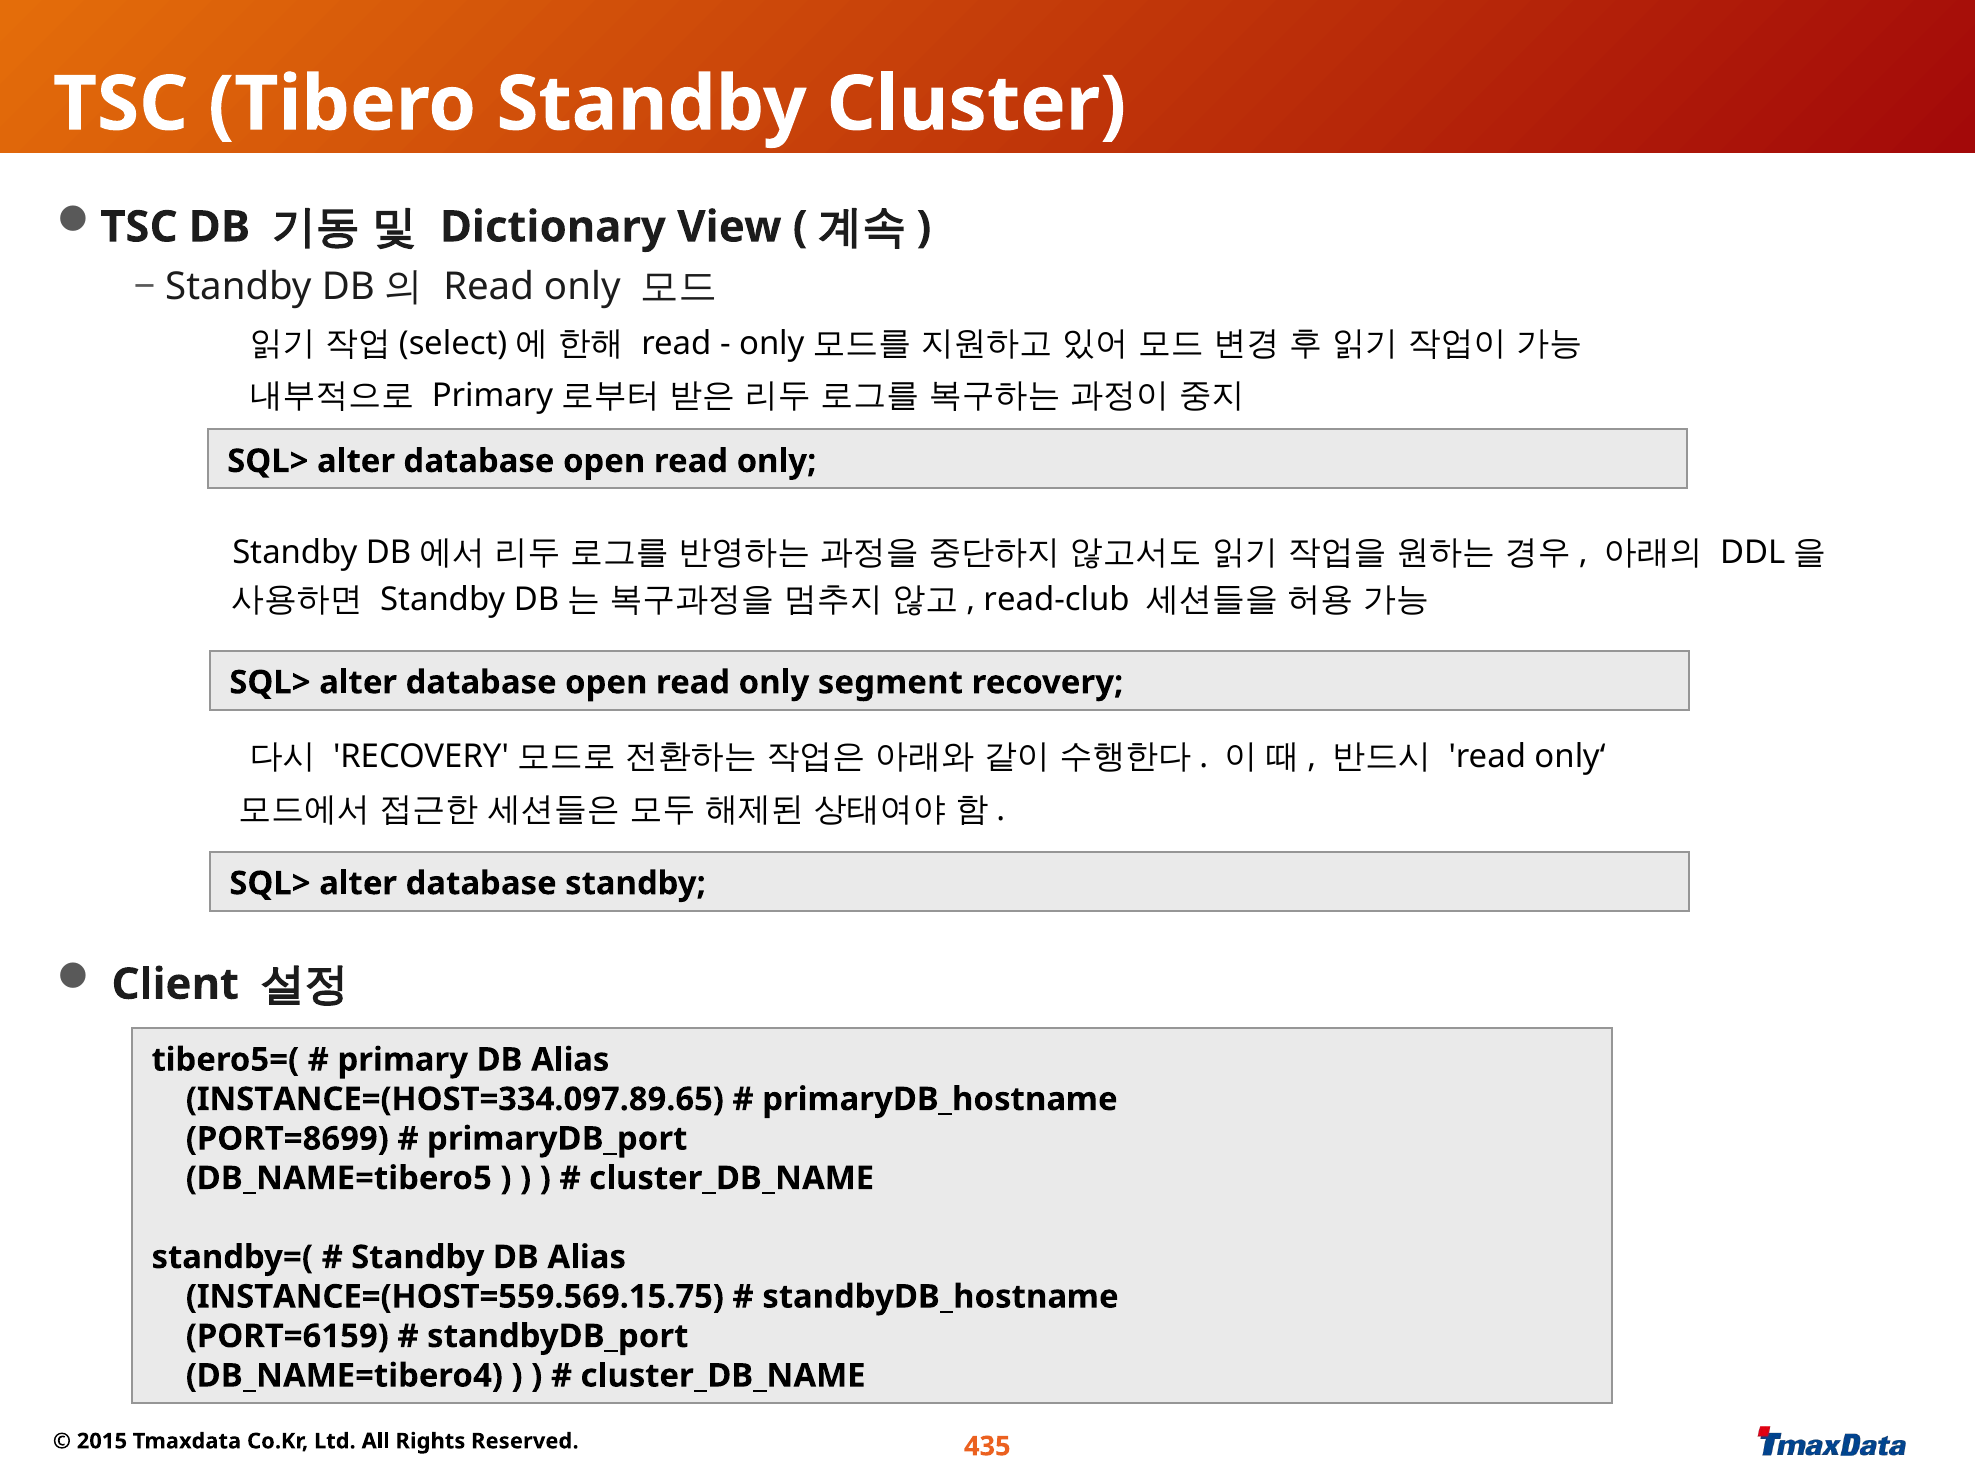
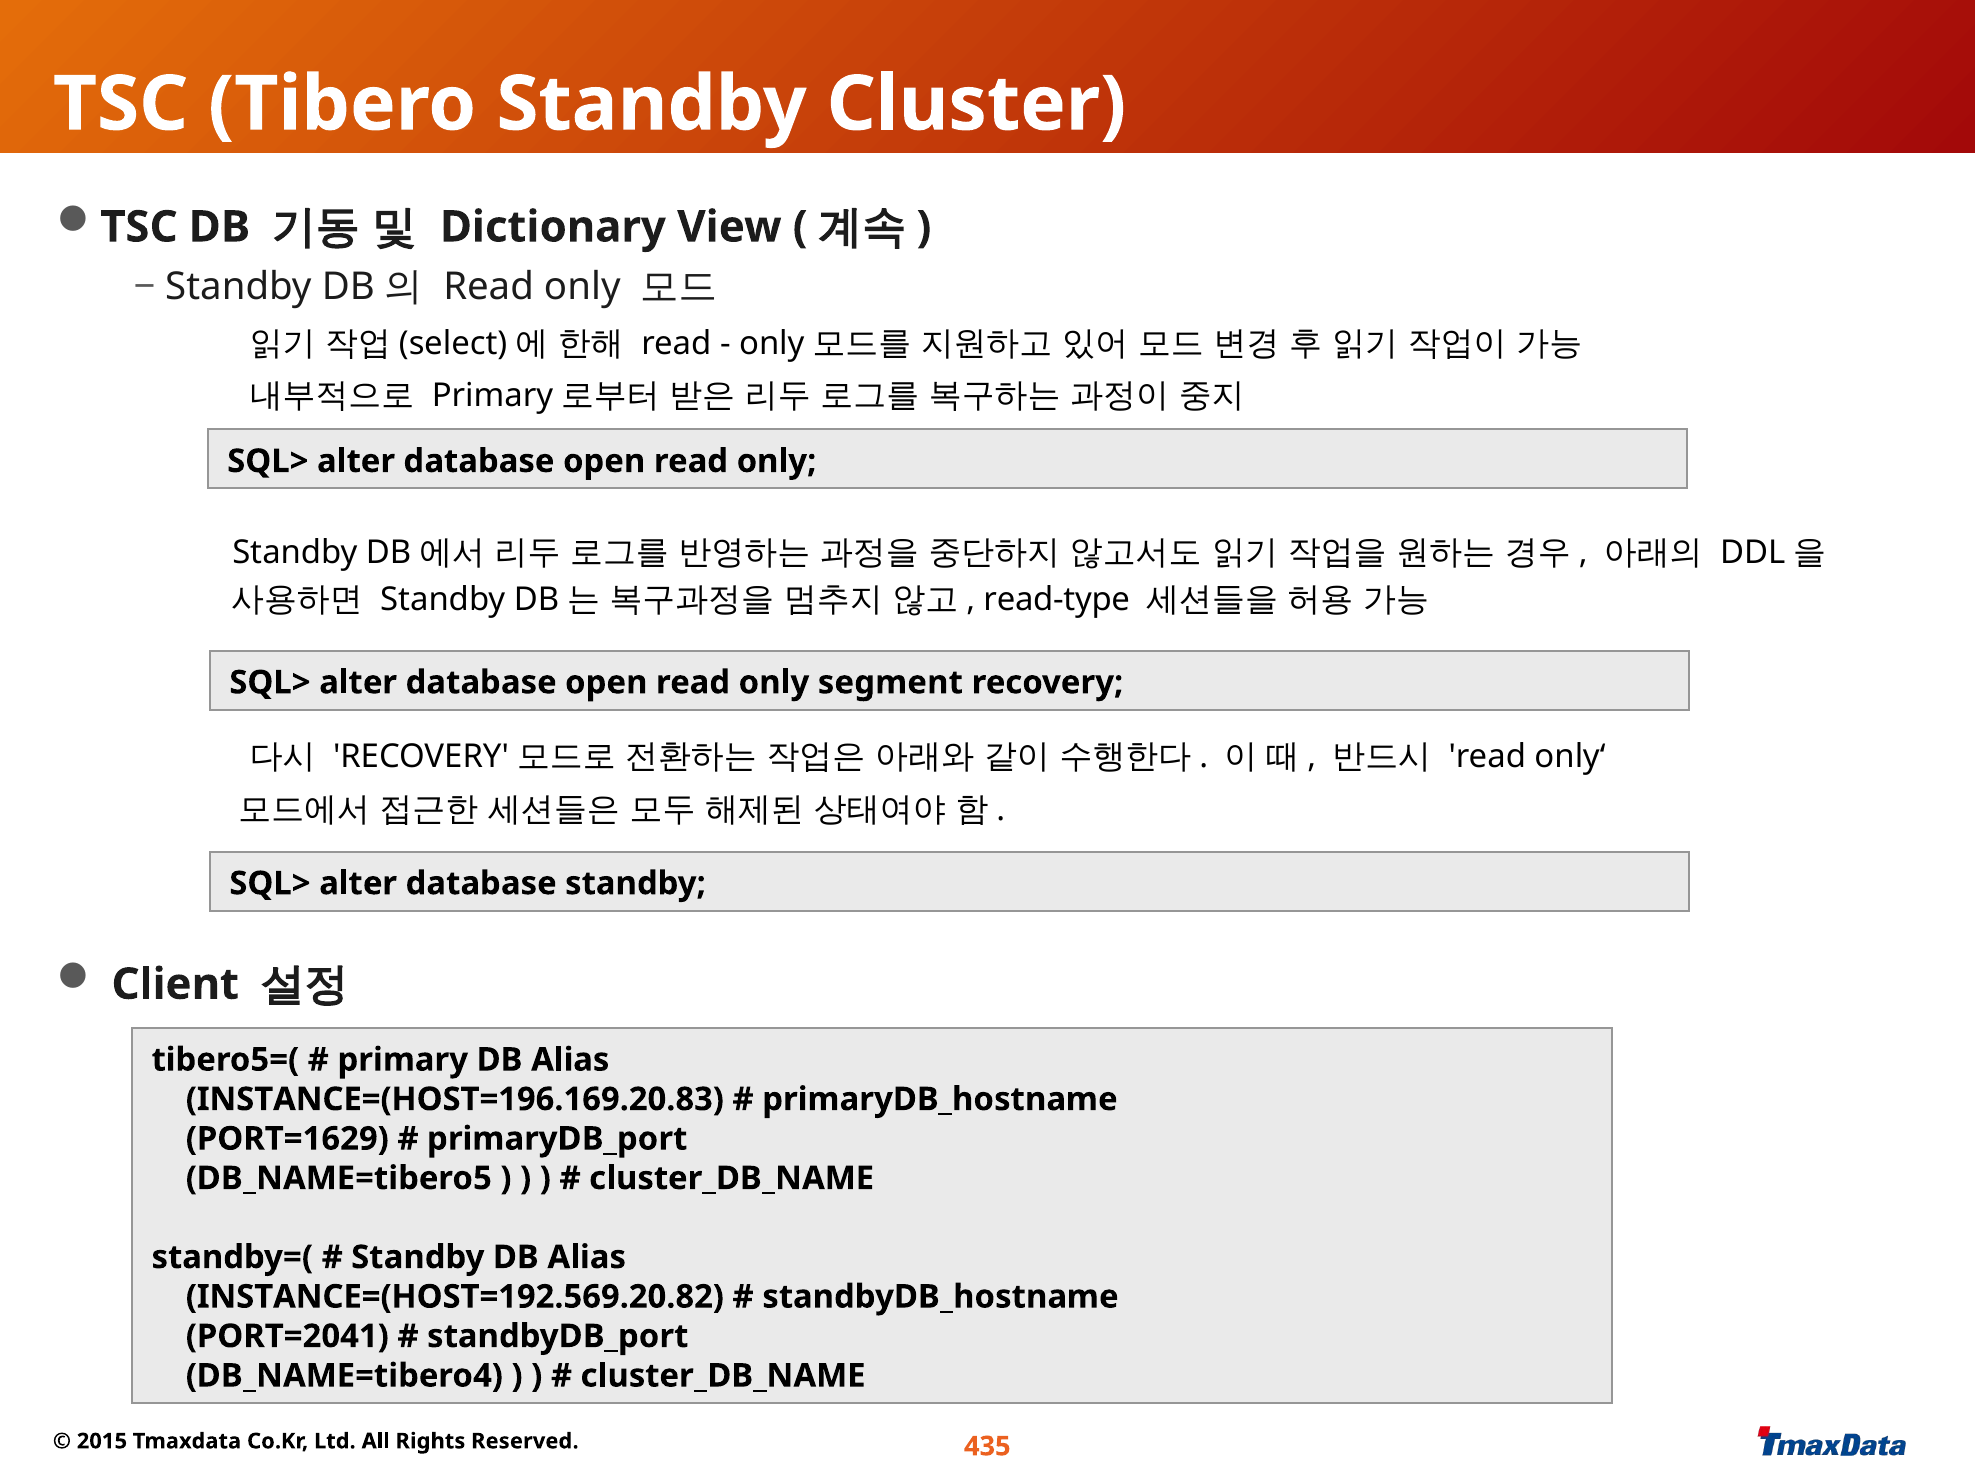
read-club: read-club -> read-type (1057, 600)
INSTANCE=(HOST=334.097.89.65: INSTANCE=(HOST=334.097.89.65 -> INSTANCE=(HOST=196.169.20.83 (455, 1099)
PORT=8699: PORT=8699 -> PORT=1629 (287, 1139)
INSTANCE=(HOST=559.569.15.75: INSTANCE=(HOST=559.569.15.75 -> INSTANCE=(HOST=192.569.20.82 (455, 1297)
PORT=6159: PORT=6159 -> PORT=2041 (287, 1336)
